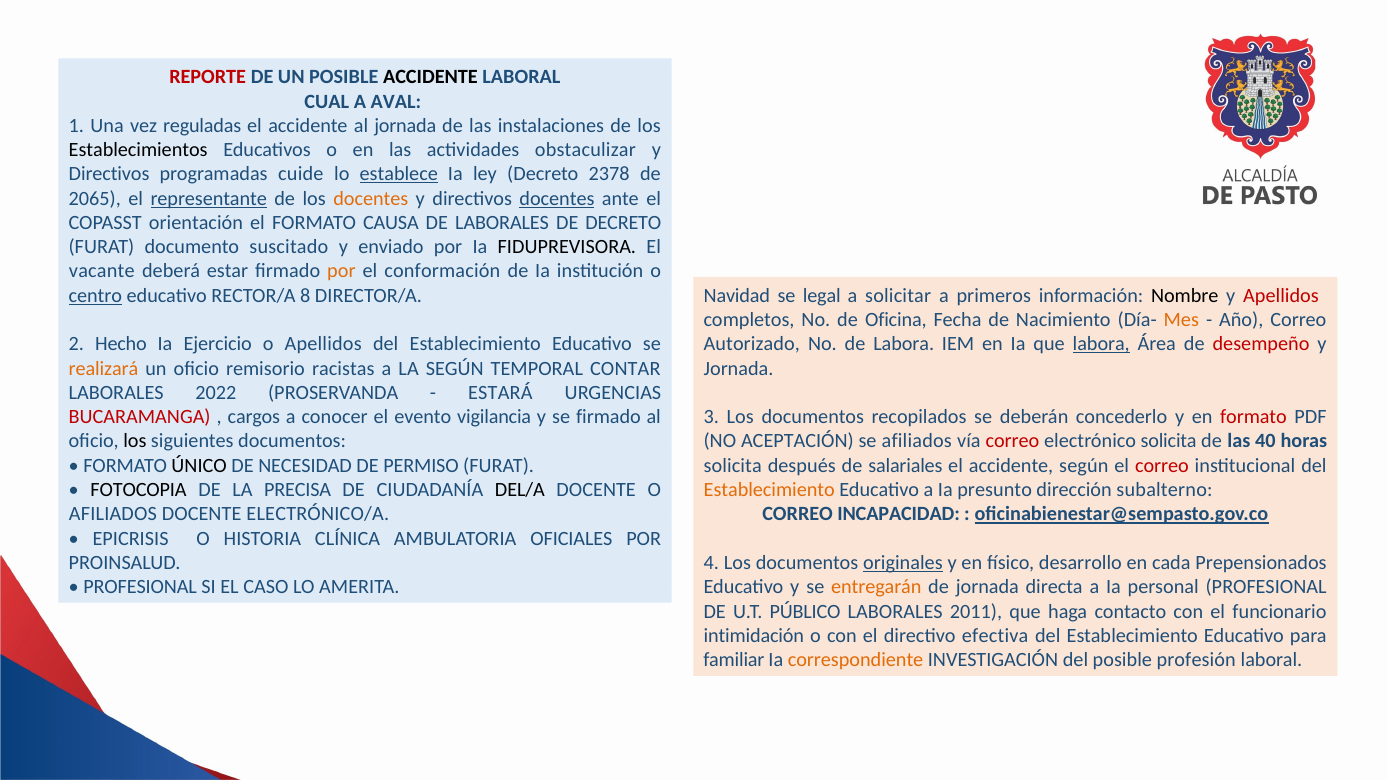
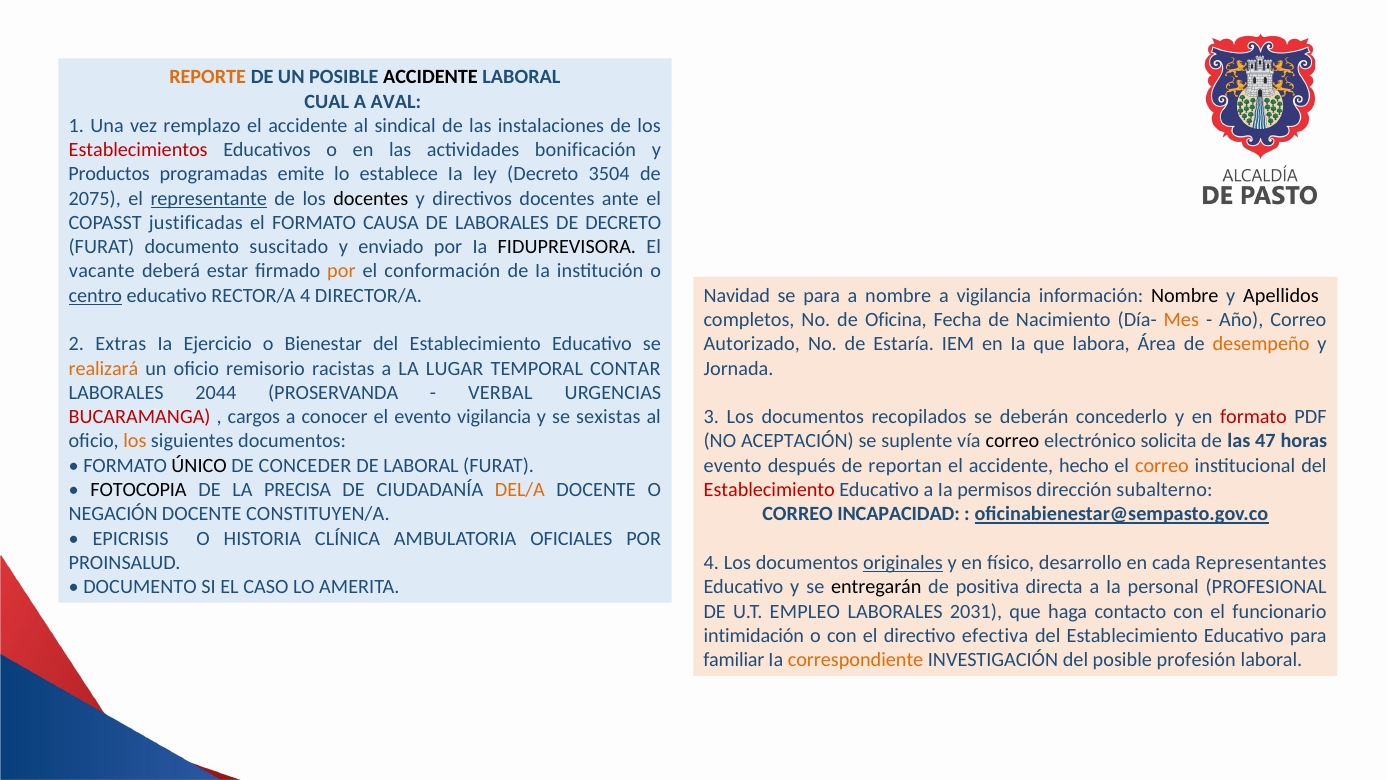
REPORTE colour: red -> orange (208, 77)
reguladas: reguladas -> remplazo (202, 126)
al jornada: jornada -> sindical (405, 126)
Establecimientos colour: black -> red (138, 150)
obstaculizar: obstaculizar -> bonificación (585, 150)
Directivos: Directivos -> Productos (109, 174)
cuide: cuide -> emite (301, 174)
establece underline: present -> none (399, 174)
2378: 2378 -> 3504 (609, 174)
2065: 2065 -> 2075 (95, 199)
docentes colour: orange -> black (371, 199)
docentes underline: present -> none (557, 199)
orientación: orientación -> justificadas (196, 223)
RECTOR/A 8: 8 -> 4 (305, 296)
se legal: legal -> para (822, 296)
a solicitar: solicitar -> nombre (898, 296)
a primeros: primeros -> vigilancia (994, 296)
Apellidos colour: red -> black (1281, 296)
Hecho: Hecho -> Extras (121, 344)
o Apellidos: Apellidos -> Bienestar (323, 344)
de Labora: Labora -> Estaría (904, 344)
labora underline: present -> none (1101, 344)
desempeño colour: red -> orange (1261, 344)
LA SEGÚN: SEGÚN -> LUGAR (455, 369)
2022: 2022 -> 2044 (216, 393)
ESTARÁ: ESTARÁ -> VERBAL (500, 393)
se firmado: firmado -> sexistas (608, 417)
los colour: black -> orange (135, 441)
se afiliados: afiliados -> suplente (917, 441)
correo colour: red -> black (1012, 441)
40: 40 -> 47 (1265, 441)
NECESIDAD: NECESIDAD -> CONCEDER (305, 466)
DE PERMISO: PERMISO -> LABORAL (421, 466)
solicita: solicita -> evento (733, 466)
salariales: salariales -> reportan (905, 466)
accidente según: según -> hecho (1084, 466)
correo colour: red -> orange (1162, 466)
DEL/A colour: black -> orange (520, 490)
Establecimiento colour: orange -> red (769, 490)
presunto: presunto -> permisos (995, 490)
AFILIADOS: AFILIADOS -> NEGACIÓN (113, 514)
ELECTRÓNICO/A: ELECTRÓNICO/A -> CONSTITUYEN/A (318, 514)
Prepensionados: Prepensionados -> Representantes (1261, 563)
PROFESIONAL: PROFESIONAL -> DOCUMENTO (140, 587)
entregarán colour: orange -> black (876, 587)
de jornada: jornada -> positiva (987, 587)
PÚBLICO: PÚBLICO -> EMPLEO (805, 612)
2011: 2011 -> 2031 (976, 612)
